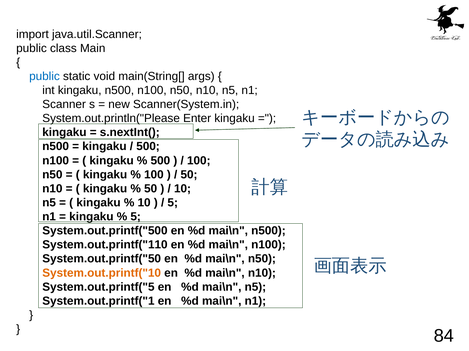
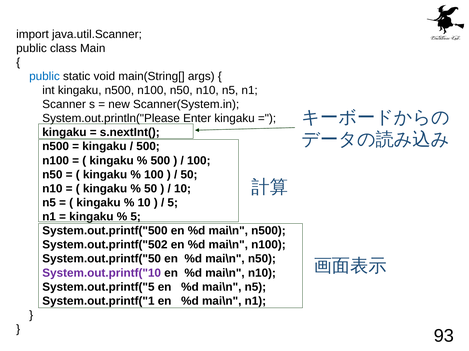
System.out.printf("110: System.out.printf("110 -> System.out.printf("502 (105, 245)
System.out.printf("10 colour: orange -> purple (102, 273)
84: 84 -> 93 (444, 337)
